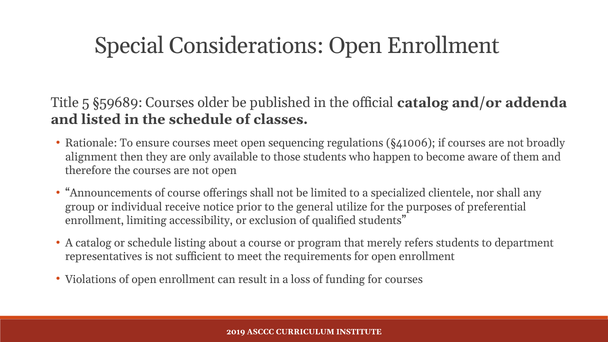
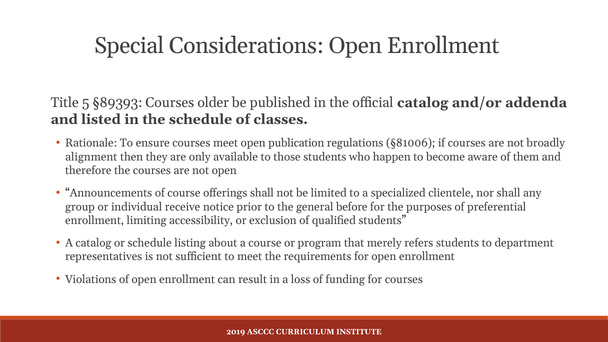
§59689: §59689 -> §89393 (117, 103)
sequencing: sequencing -> publication (296, 143)
§41006: §41006 -> §81006 (411, 143)
utilize: utilize -> before (352, 207)
